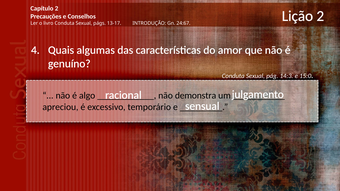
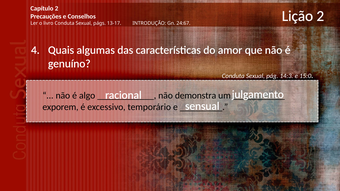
apreciou: apreciou -> exporem (60, 107)
